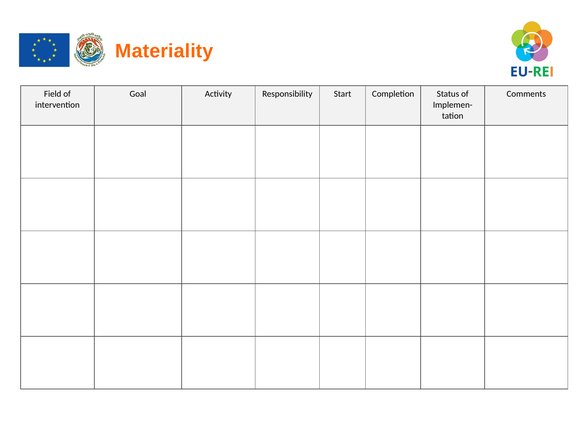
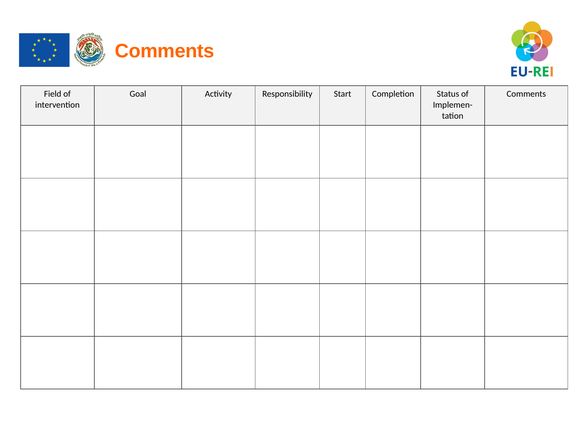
Materiality: Materiality -> Comments (165, 51)
